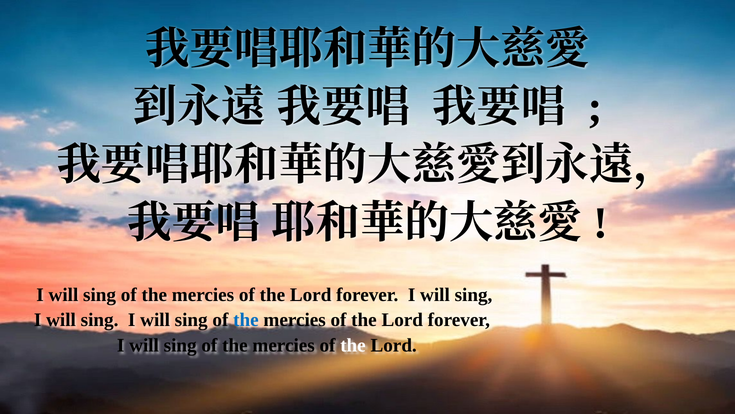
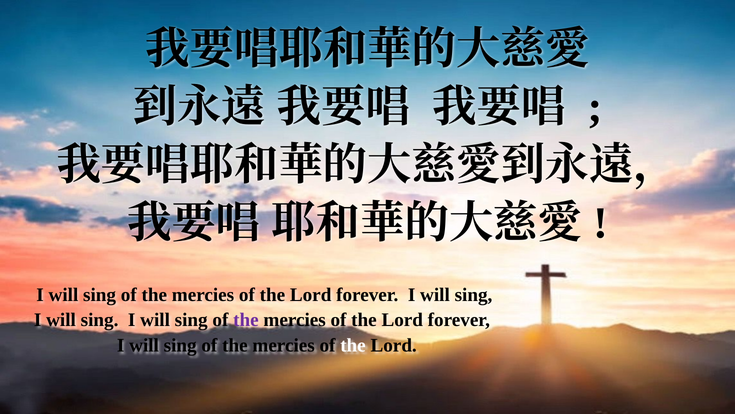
the colour: blue -> purple (246, 320)
